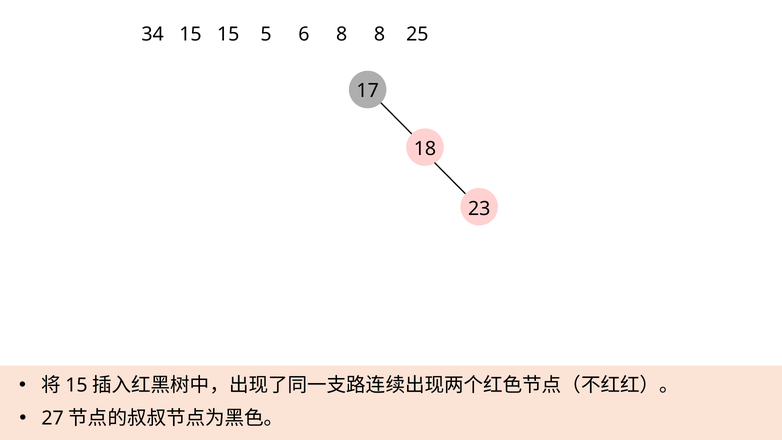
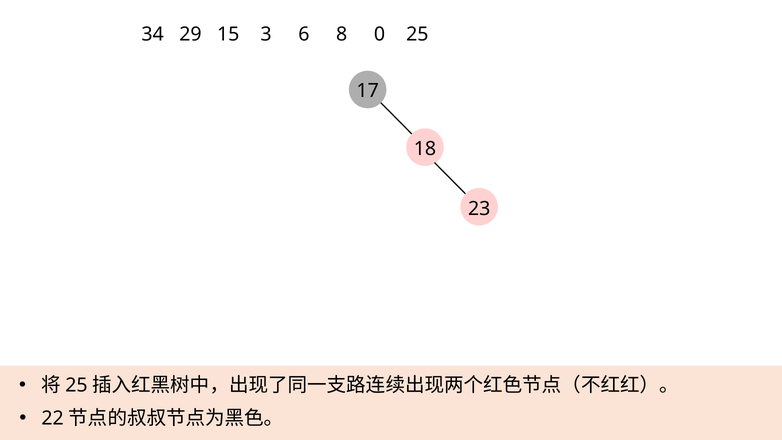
34 15: 15 -> 29 (190, 34)
5: 5 -> 3 (266, 34)
8 8: 8 -> 0 (380, 34)
15: 15 -> 25 (76, 385)
27: 27 -> 22 (53, 418)
